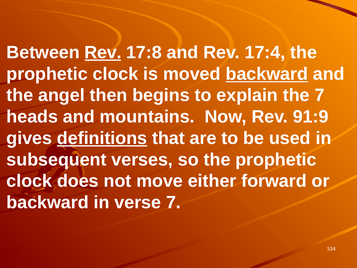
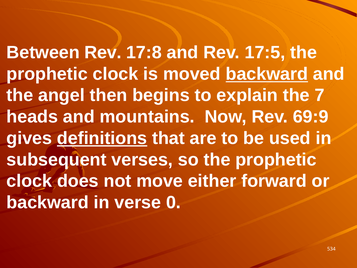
Rev underline: present -> none (103, 52)
17:4: 17:4 -> 17:5 (265, 52)
91:9: 91:9 -> 69:9 (311, 117)
verse 7: 7 -> 0 (173, 202)
